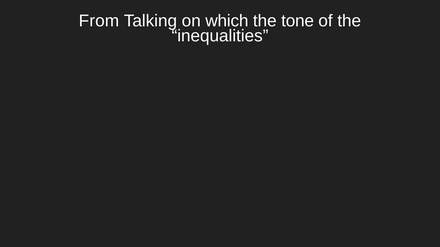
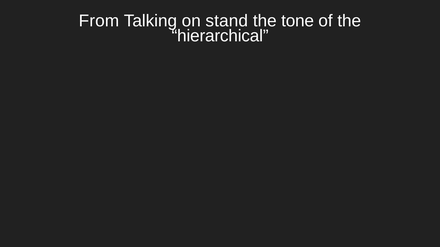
which: which -> stand (227, 21)
inequalities: inequalities -> hierarchical (220, 36)
